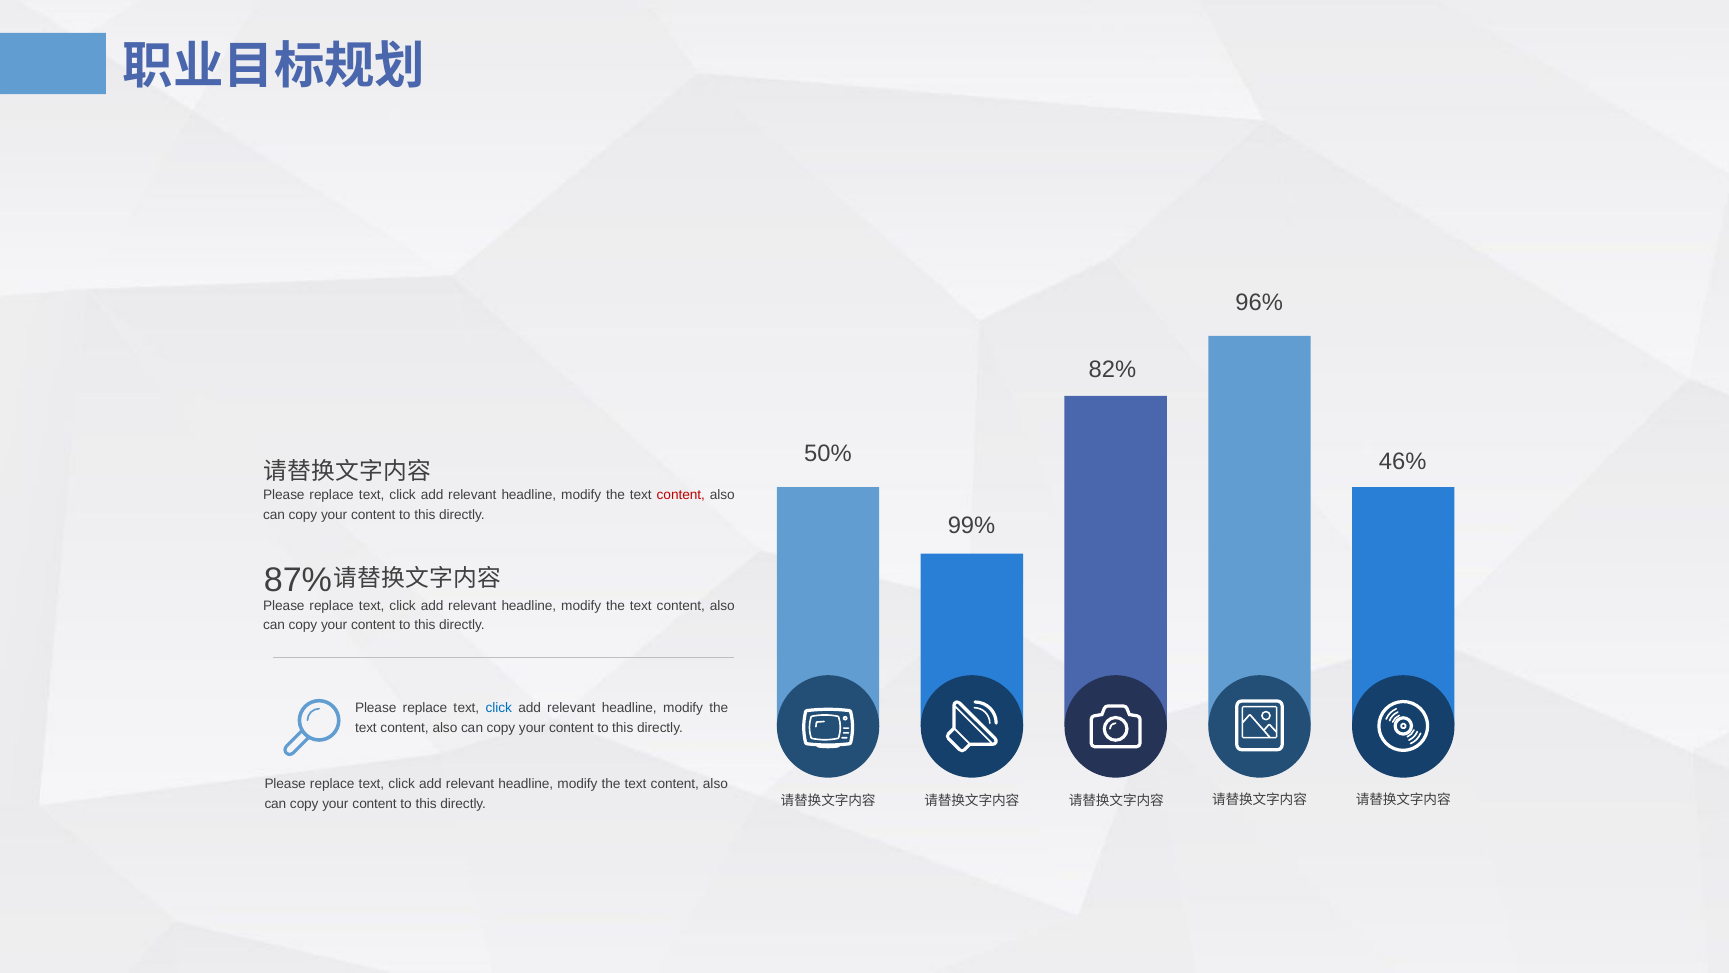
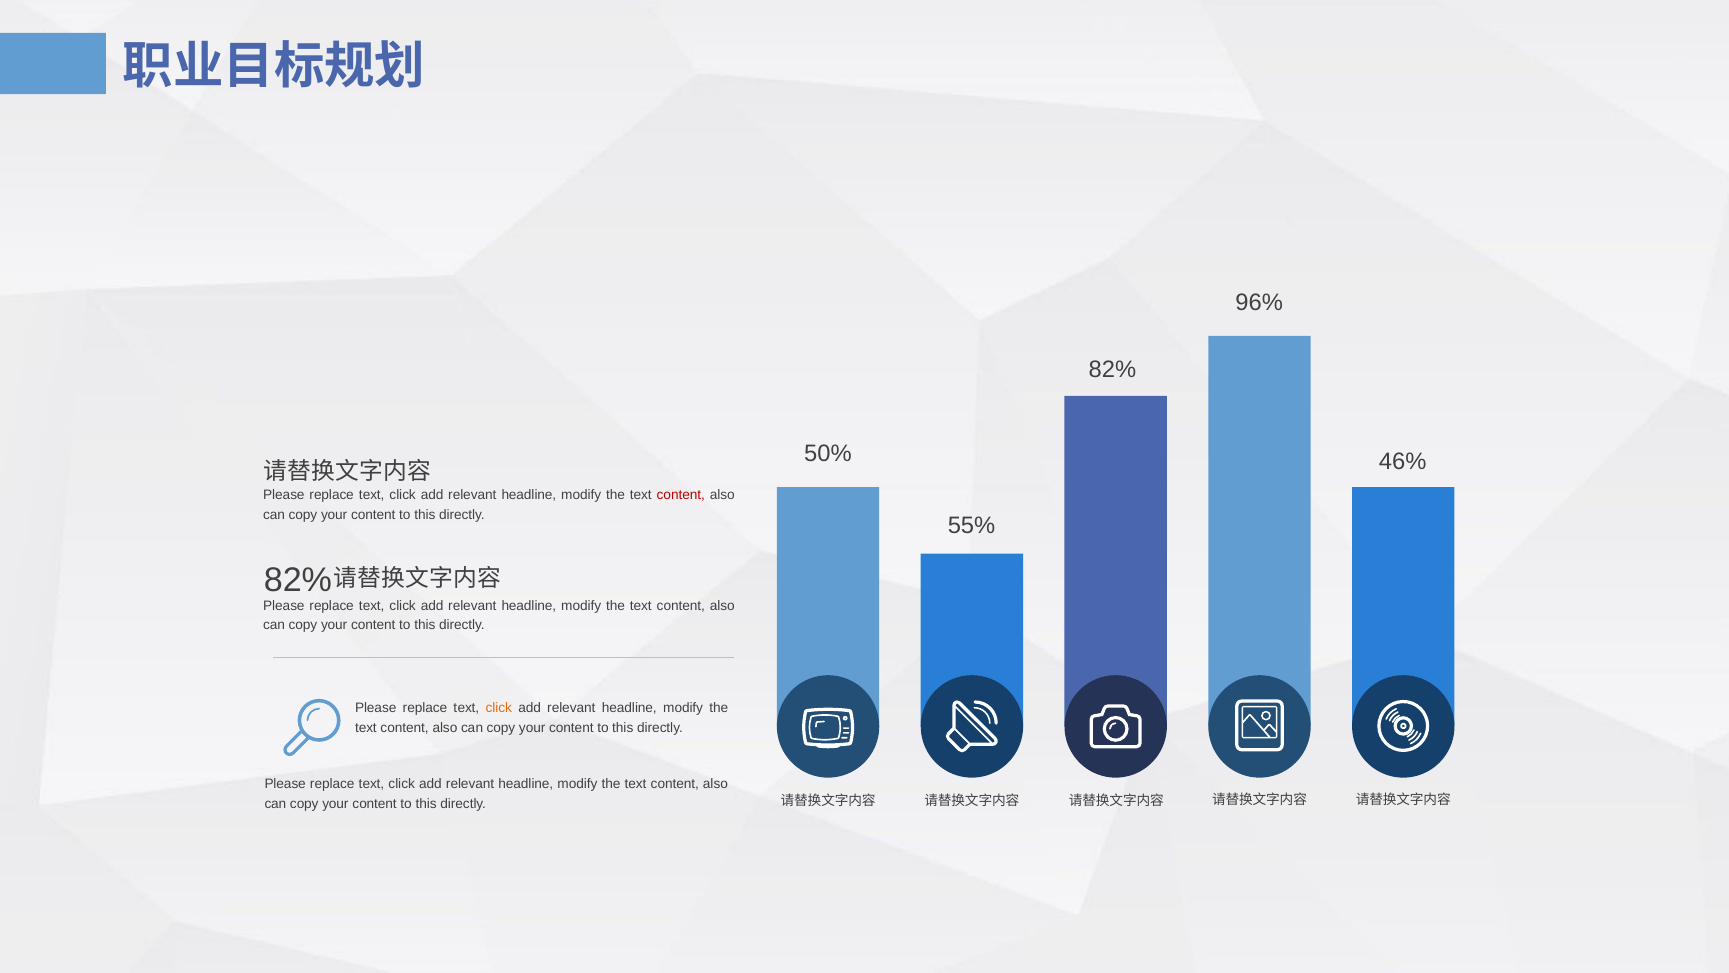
99%: 99% -> 55% (972, 525)
87%: 87% -> 82% (298, 580)
click colour: blue -> orange (499, 708)
